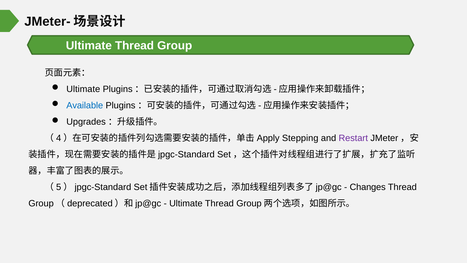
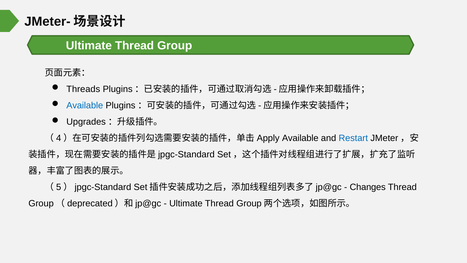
Ultimate: Ultimate -> Threads (83, 89)
Stepping: Stepping -> Available (300, 138)
Restart colour: purple -> blue (353, 138)
